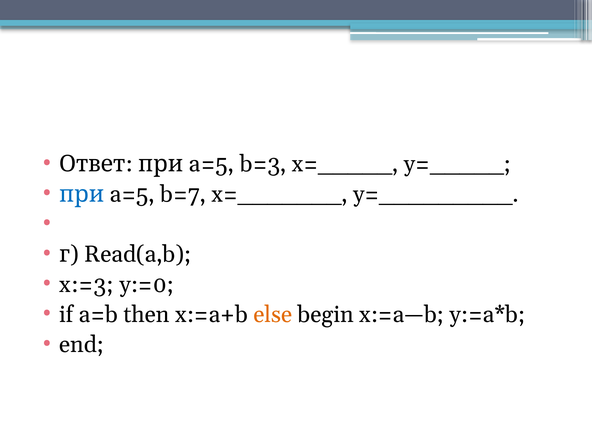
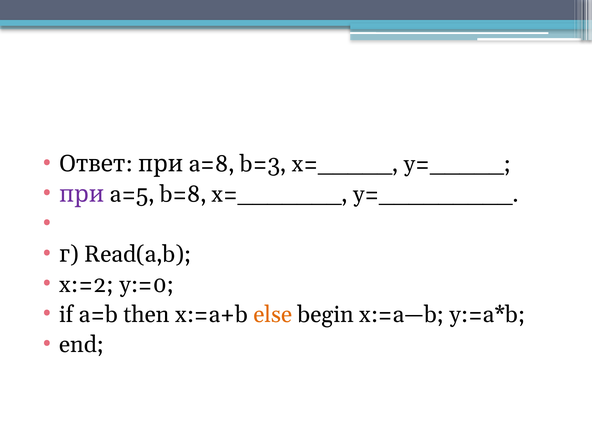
a=5: a=5 -> a=8 (212, 164)
при colour: blue -> purple (82, 194)
b=7: b=7 -> b=8 (183, 194)
x:=3: x:=3 -> x:=2 (86, 284)
